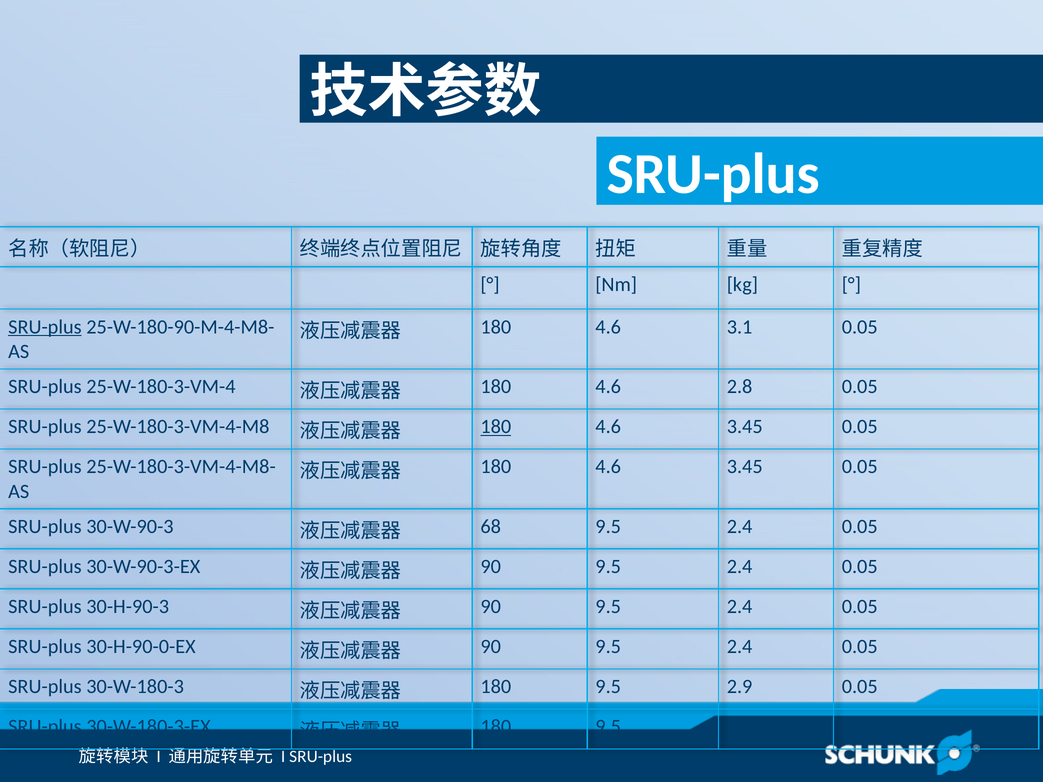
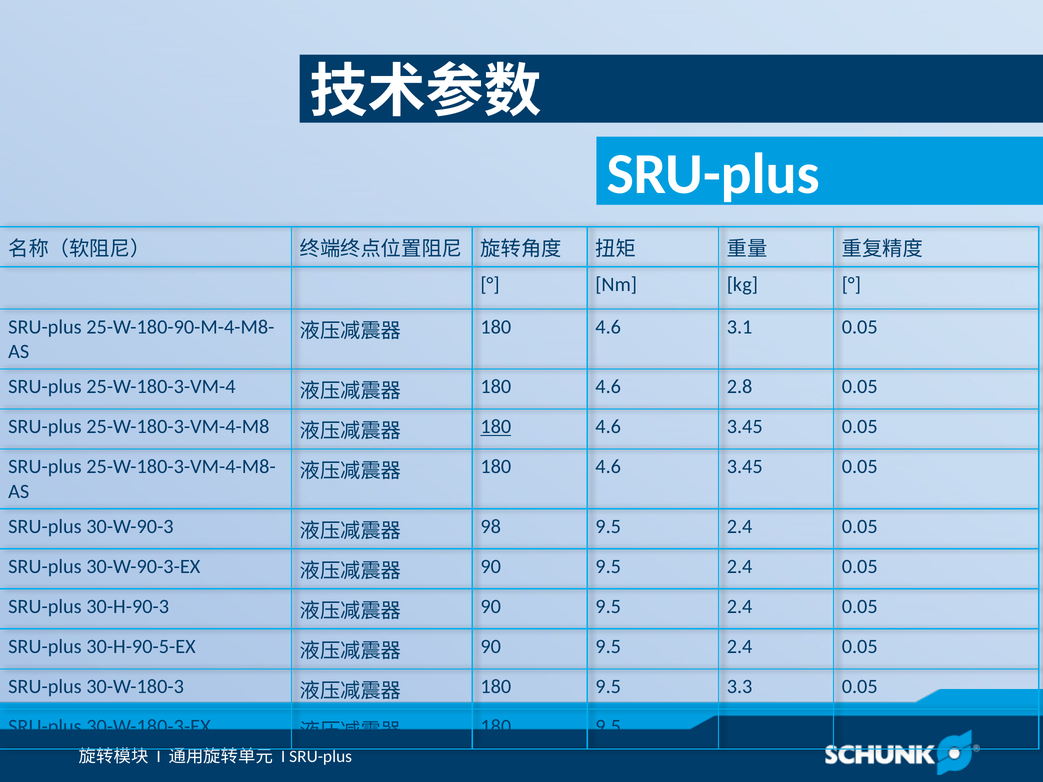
SRU-plus underline: present -> none (45, 327)
68: 68 -> 98 (491, 527)
30-H-90-0-EX: 30-H-90-0-EX -> 30-H-90-5-EX (141, 647)
2.9: 2.9 -> 3.3 (740, 687)
